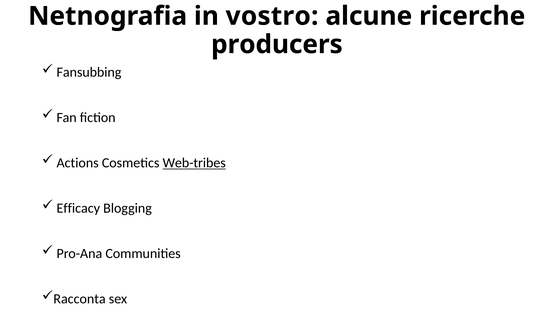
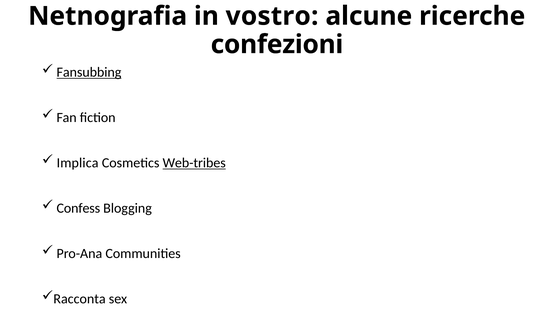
producers: producers -> confezioni (277, 44)
Fansubbing underline: none -> present (89, 72)
Actions: Actions -> Implica (78, 163)
Efficacy: Efficacy -> Confess (78, 208)
